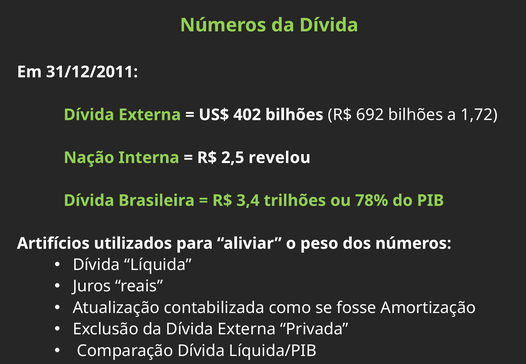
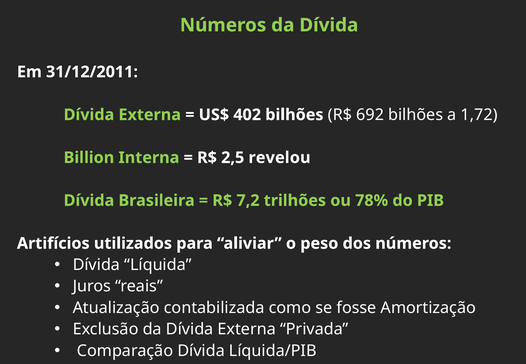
Nação: Nação -> Billion (89, 158)
3,4: 3,4 -> 7,2 (248, 201)
